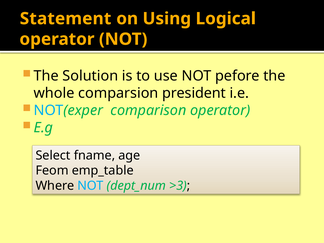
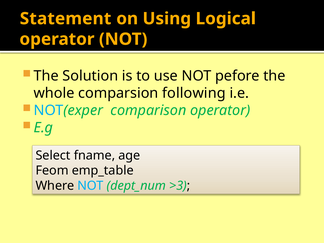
president: president -> following (194, 93)
